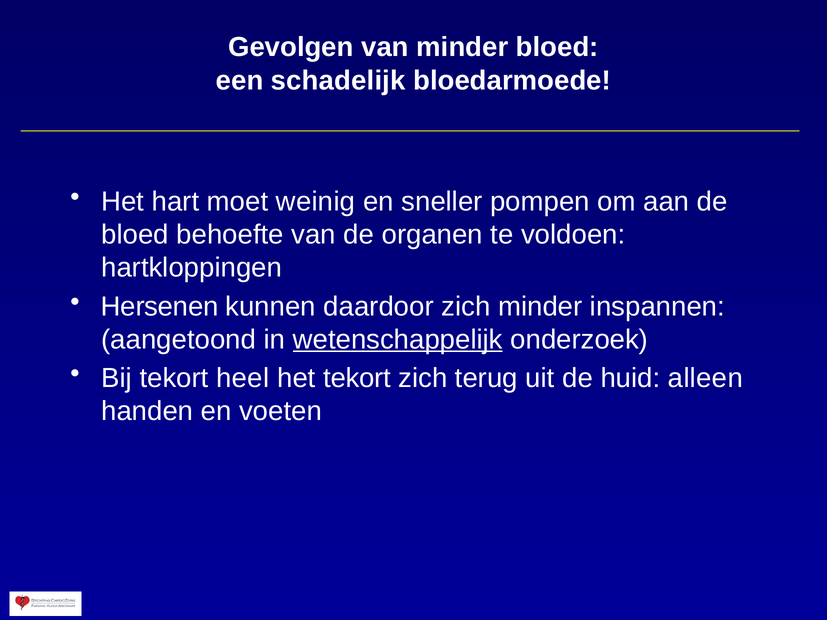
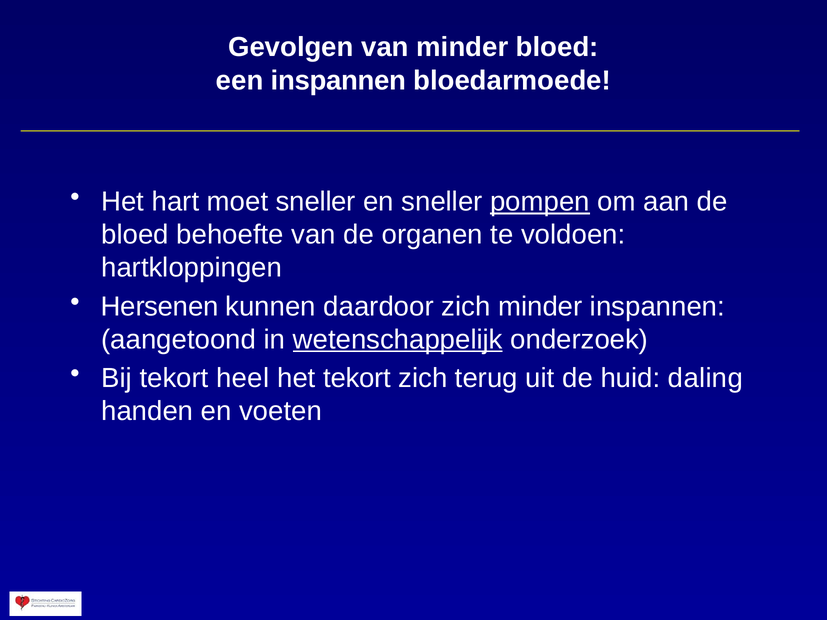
een schadelijk: schadelijk -> inspannen (339, 80)
moet weinig: weinig -> sneller (316, 202)
pompen underline: none -> present (540, 202)
alleen: alleen -> daling (705, 378)
